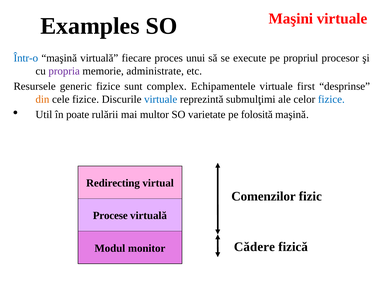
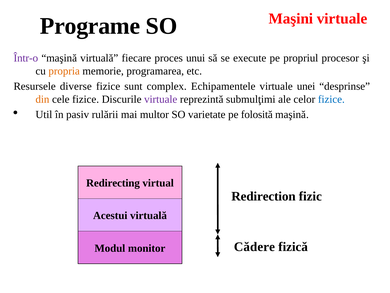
Examples: Examples -> Programe (90, 26)
Într-o colour: blue -> purple (26, 58)
propria colour: purple -> orange (64, 71)
administrate: administrate -> programarea (155, 71)
generic: generic -> diverse (76, 86)
first: first -> unei (306, 86)
virtuale colour: blue -> purple (161, 99)
poate: poate -> pasiv (78, 114)
Comenzilor: Comenzilor -> Redirection (263, 196)
Procese: Procese -> Acestui (110, 215)
